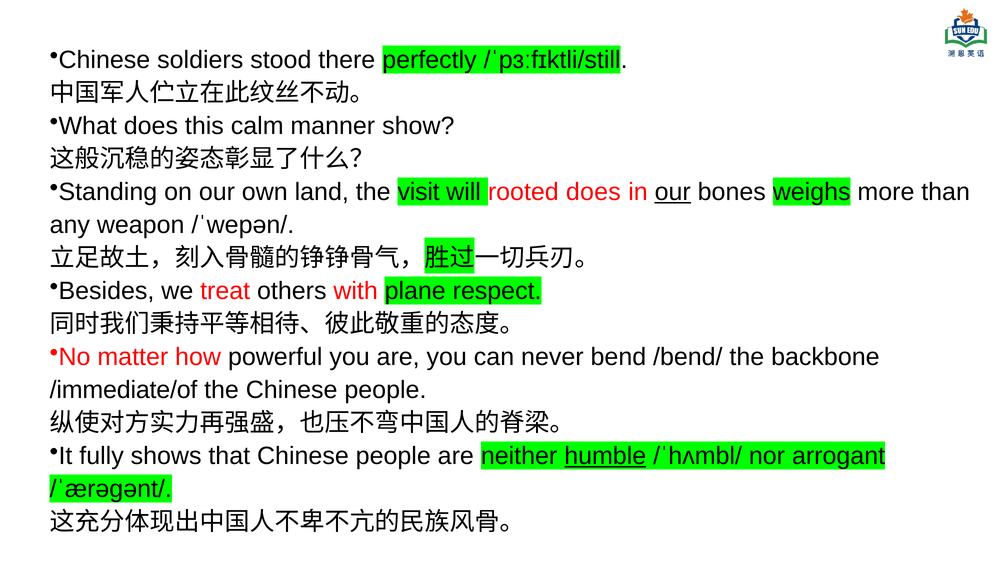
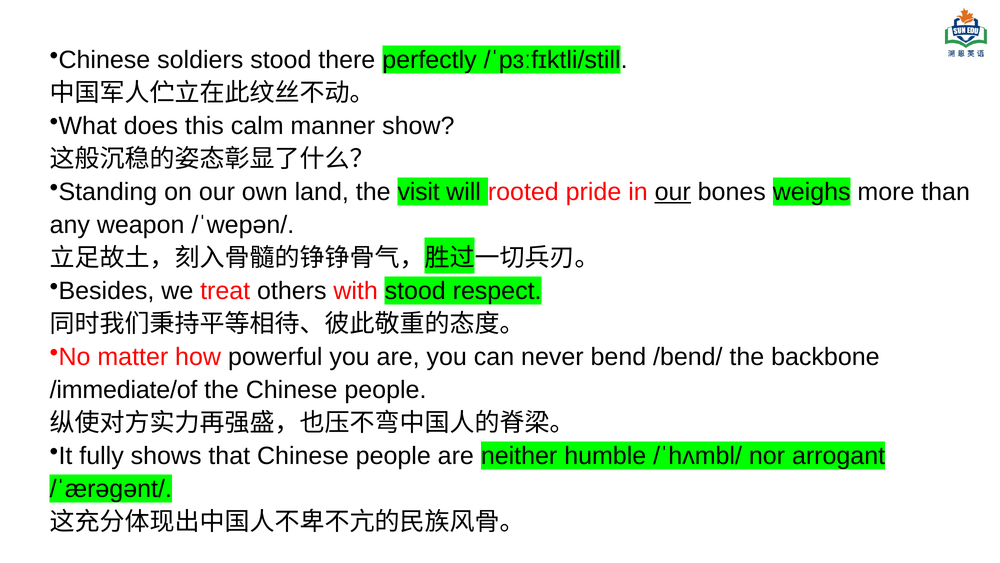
rooted does: does -> pride (593, 192)
with plane: plane -> stood (415, 291)
humble underline: present -> none (605, 456)
